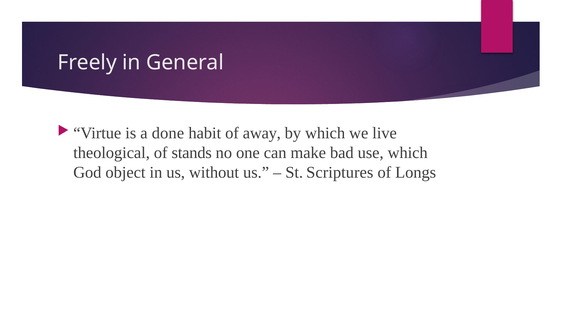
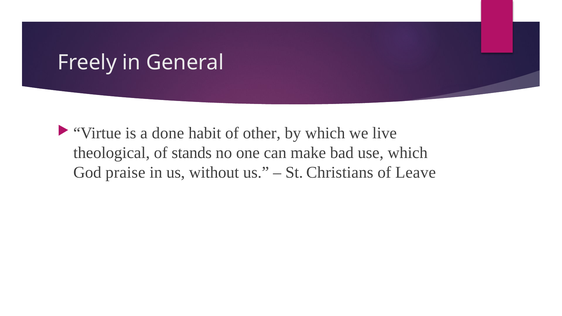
away: away -> other (262, 133)
object: object -> praise (125, 172)
Scriptures: Scriptures -> Christians (340, 172)
Longs: Longs -> Leave (416, 172)
